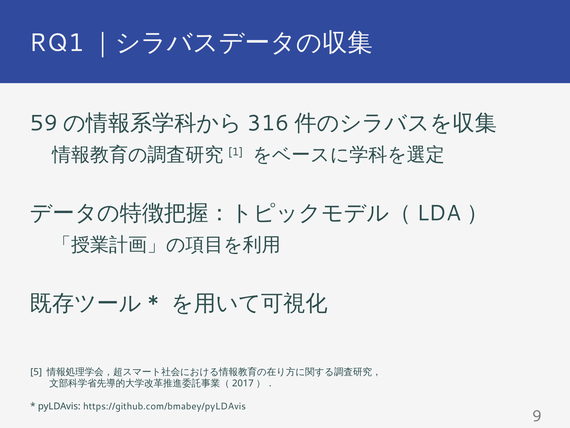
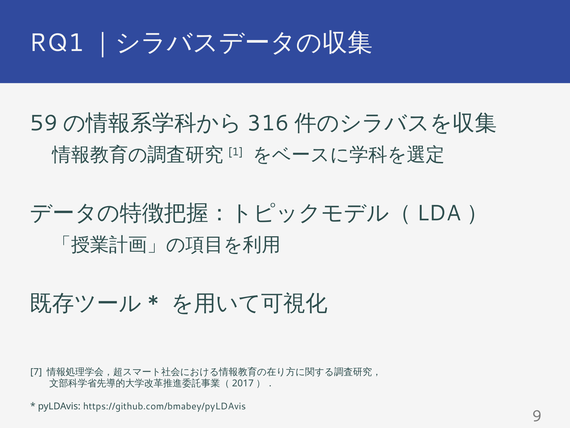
5: 5 -> 7 (36, 372)
